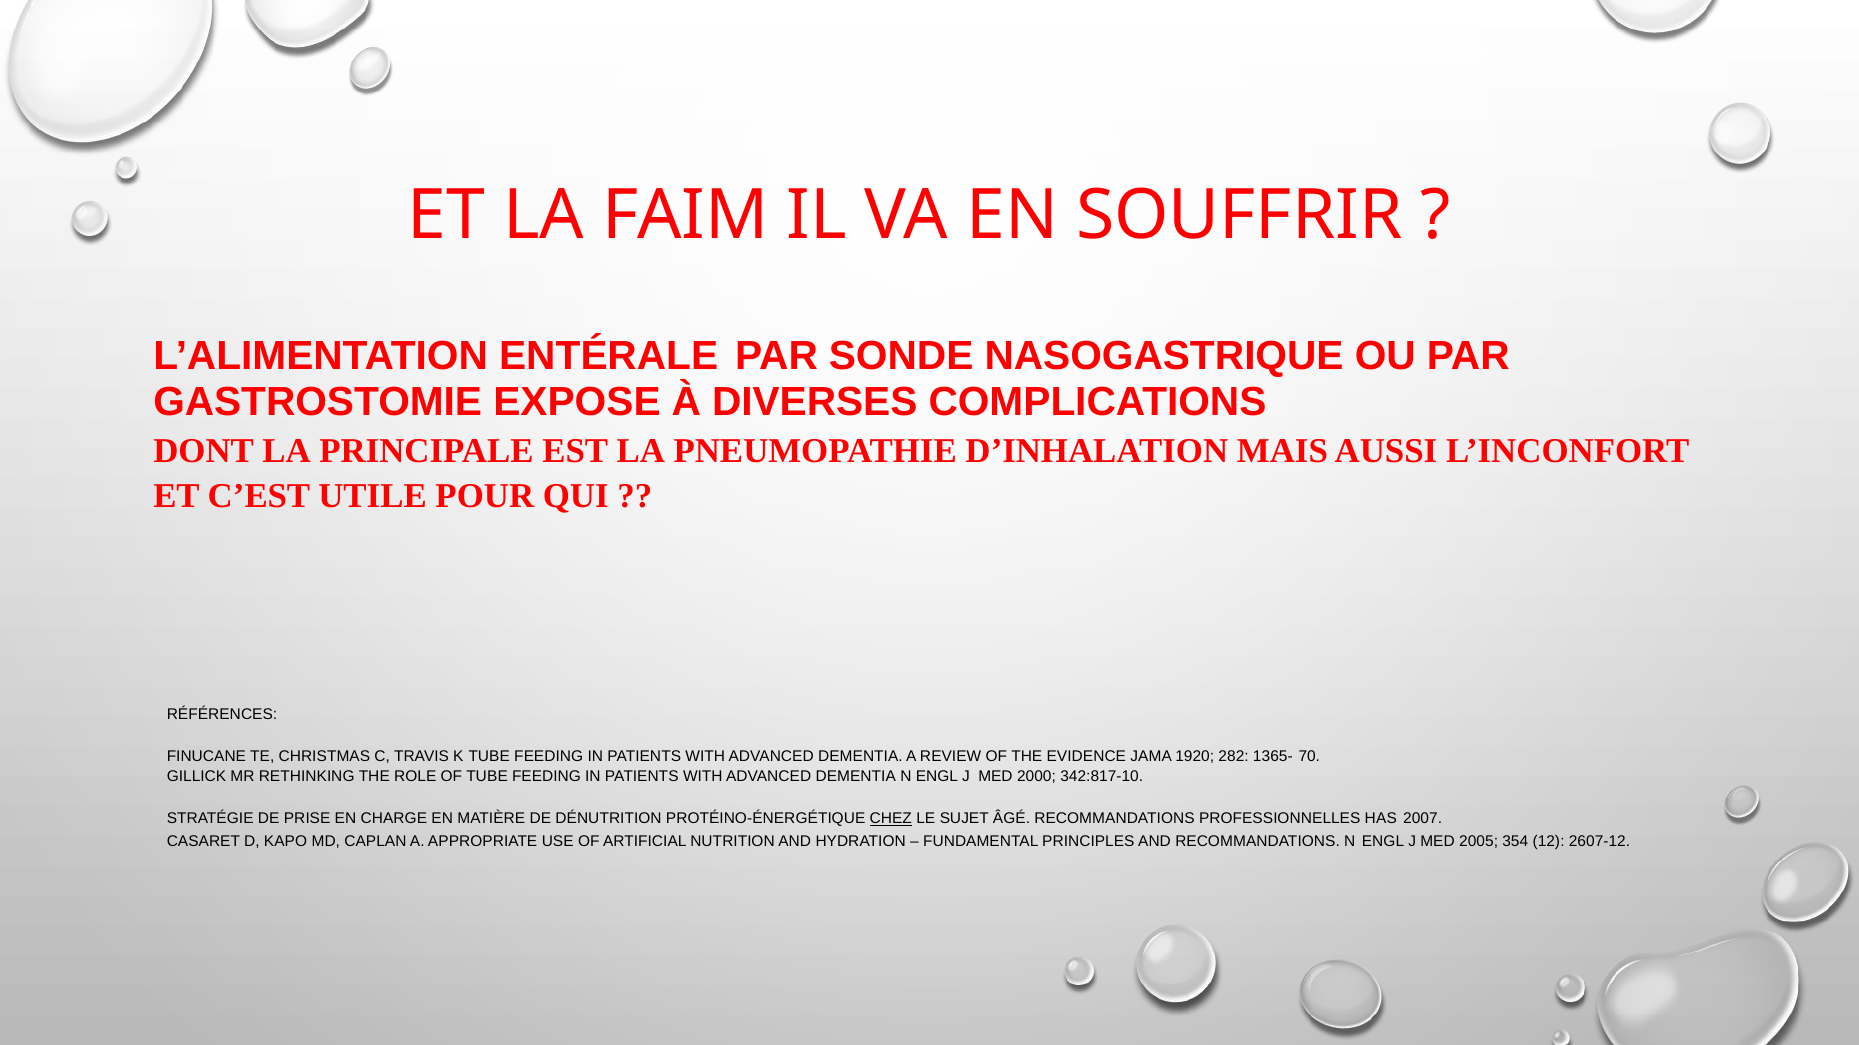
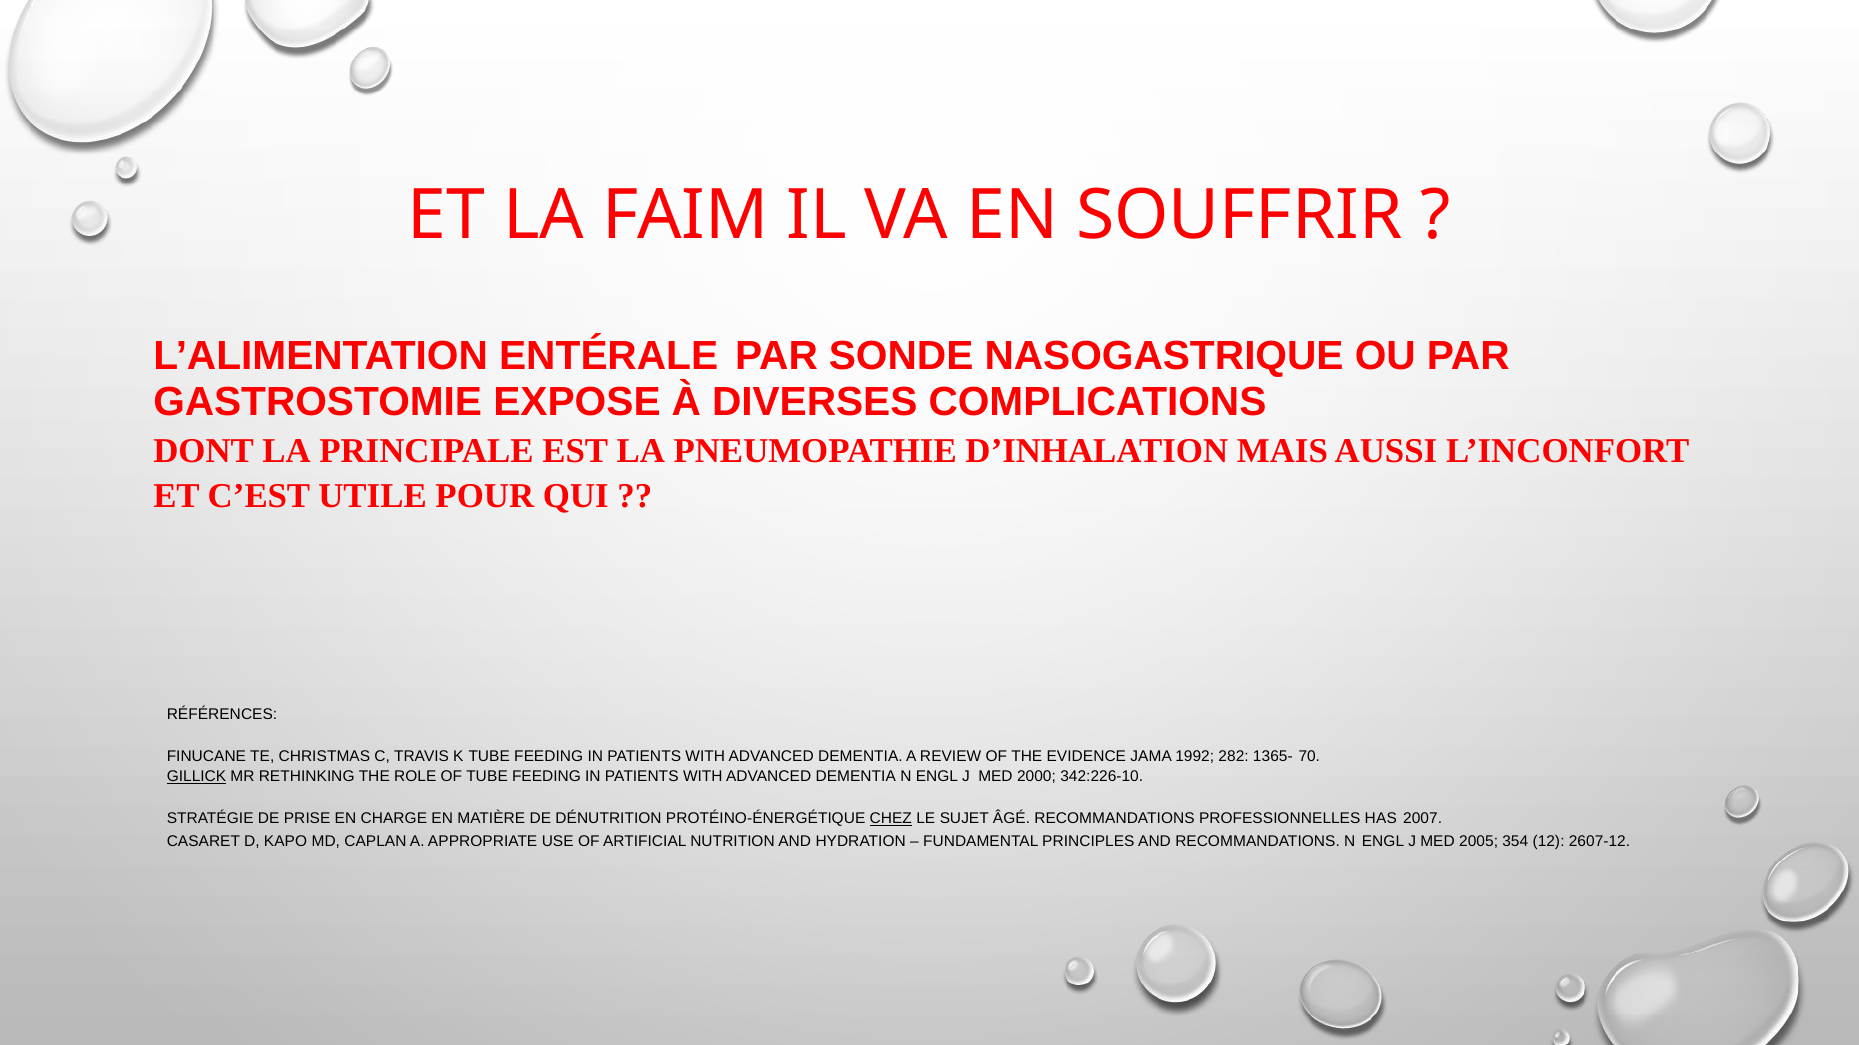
1920: 1920 -> 1992 (1195, 757)
GILLICK underline: none -> present (197, 777)
342:817-10: 342:817-10 -> 342:226-10 (1102, 777)
